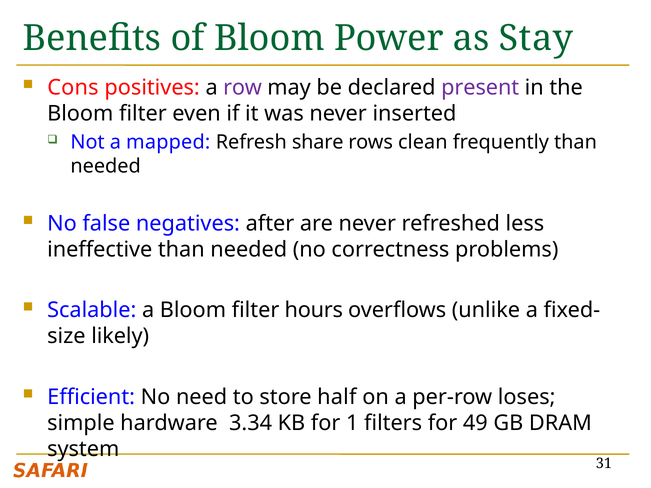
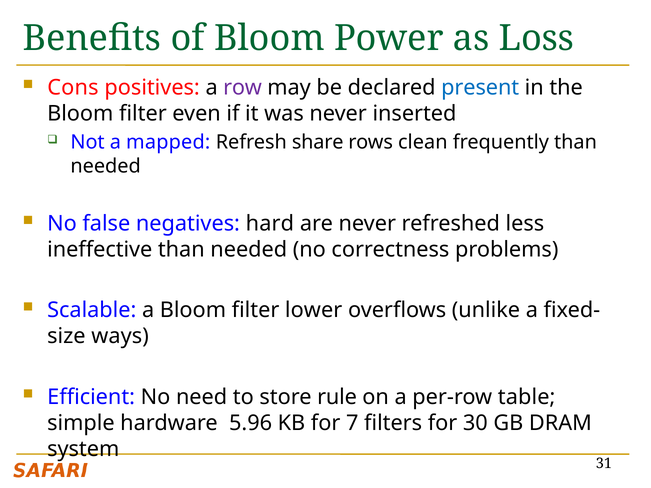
Stay: Stay -> Loss (536, 38)
present colour: purple -> blue (480, 88)
after: after -> hard (270, 224)
hours: hours -> lower (314, 310)
likely: likely -> ways (120, 336)
half: half -> rule (337, 397)
loses: loses -> table (527, 397)
3.34: 3.34 -> 5.96 (251, 423)
1: 1 -> 7 (352, 423)
49: 49 -> 30 (475, 423)
